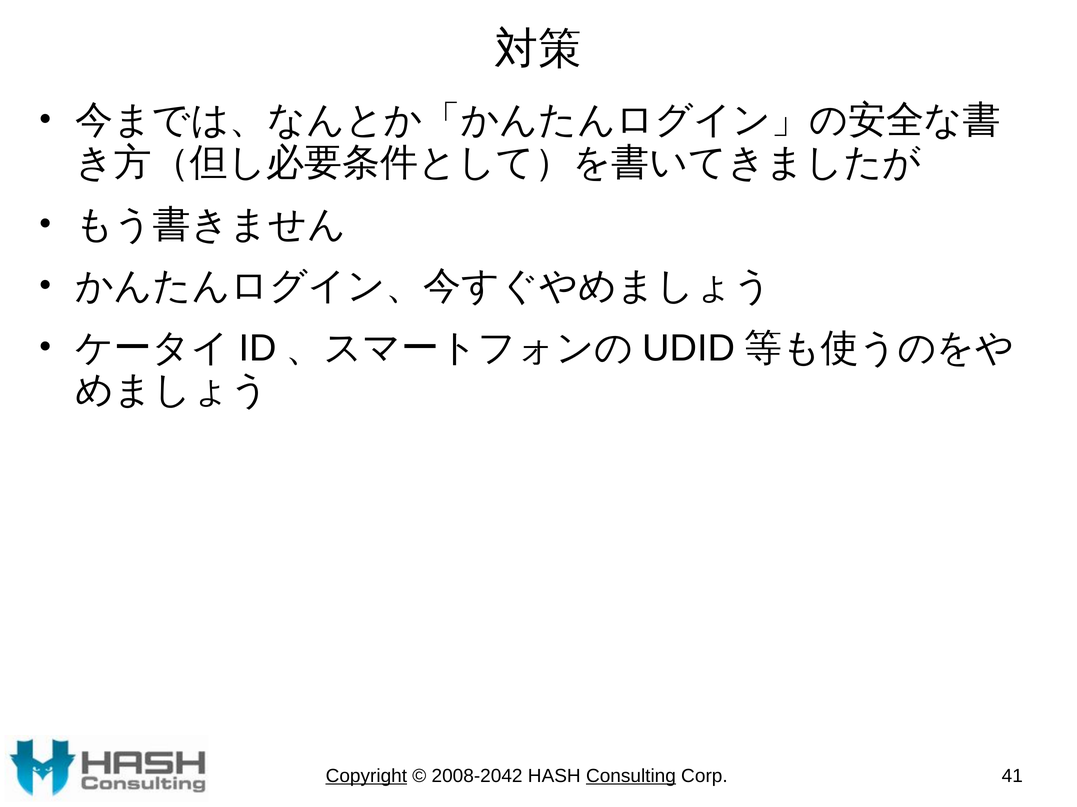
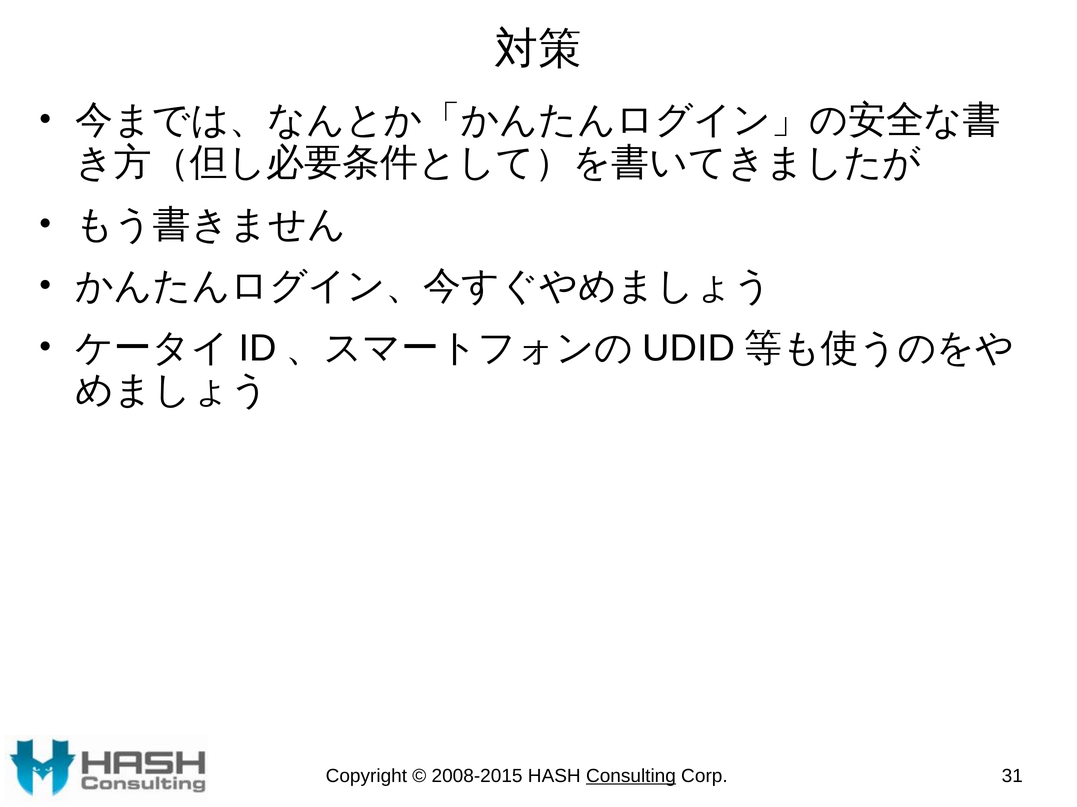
Copyright underline: present -> none (366, 776)
2008-2042: 2008-2042 -> 2008-2015 (477, 776)
41: 41 -> 31 (1012, 776)
